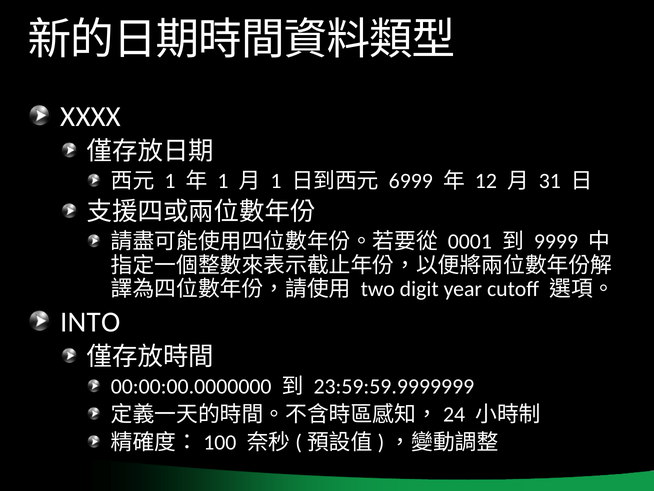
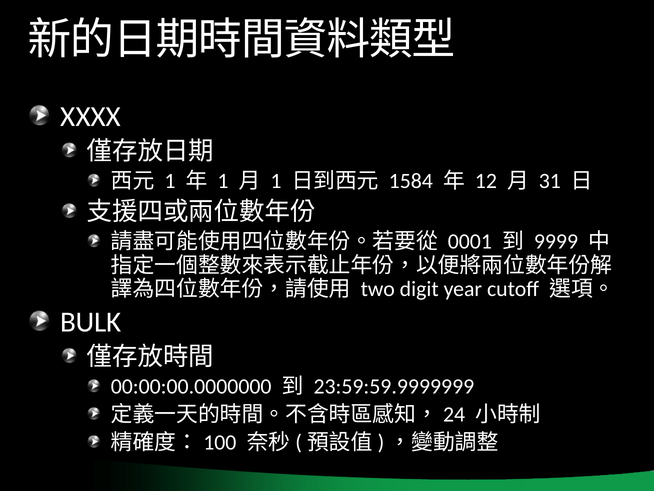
6999: 6999 -> 1584 (411, 181)
INTO: INTO -> BULK (91, 322)
